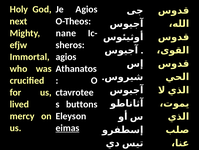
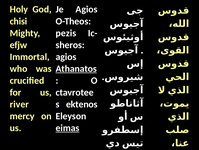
next: next -> chisi (18, 21)
nane: nane -> pezis (66, 33)
Athanatos underline: none -> present (76, 68)
lived: lived -> river (19, 104)
buttons: buttons -> ektenos (82, 104)
